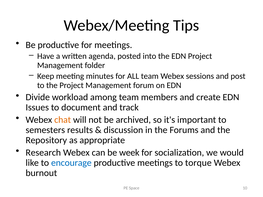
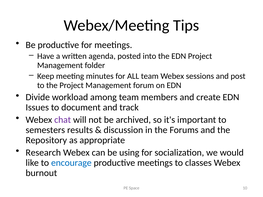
chat colour: orange -> purple (63, 120)
week: week -> using (129, 153)
torque: torque -> classes (198, 163)
